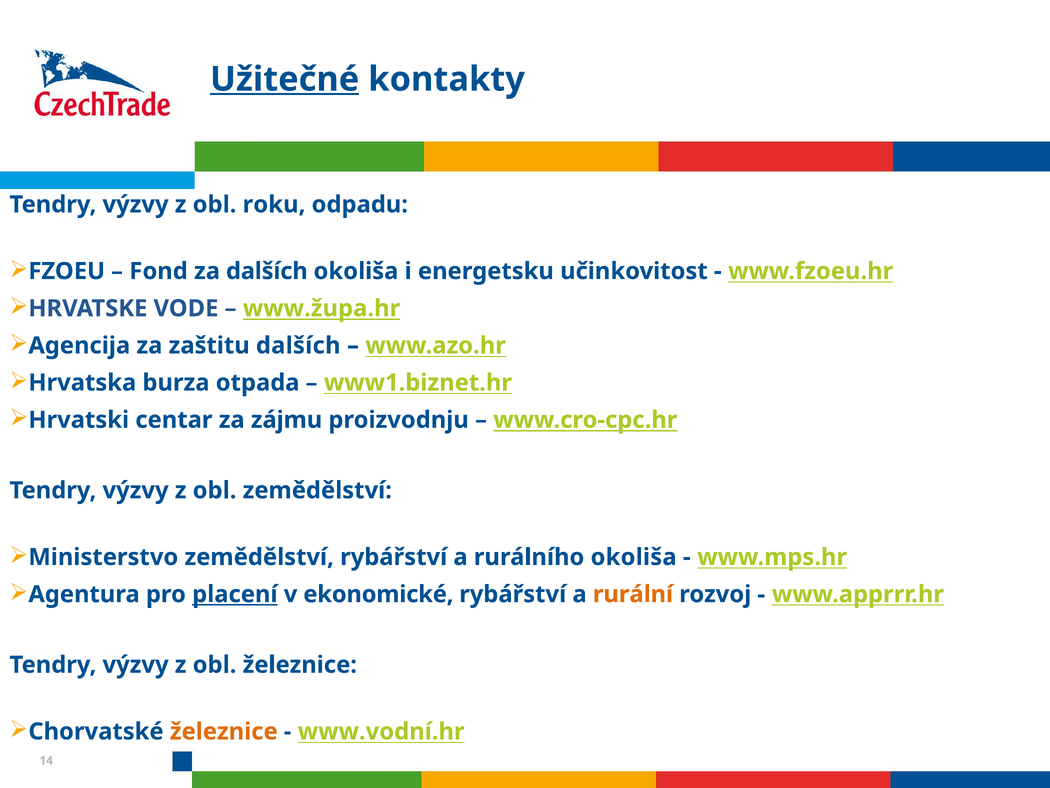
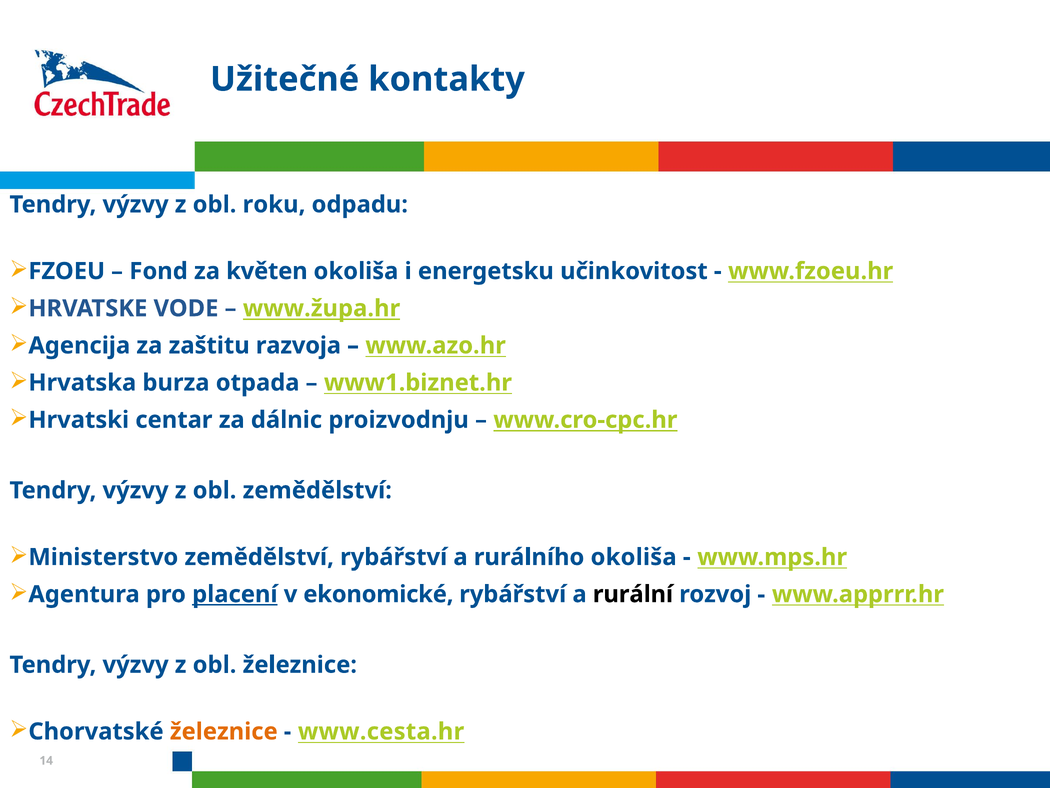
Užitečné underline: present -> none (285, 79)
za dalších: dalších -> květen (267, 271)
zaštitu dalších: dalších -> razvoja (298, 345)
zájmu: zájmu -> dálnic (286, 420)
rurální colour: orange -> black (633, 594)
www.vodní.hr: www.vodní.hr -> www.cesta.hr (381, 731)
